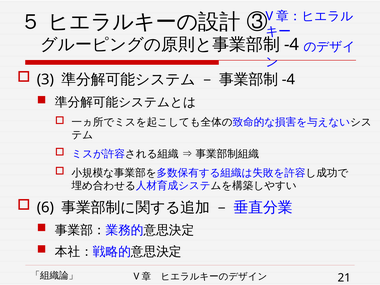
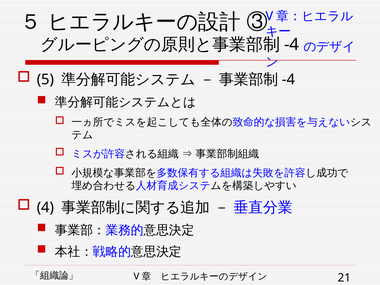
3: 3 -> 5 (45, 79)
6: 6 -> 4 (45, 207)
